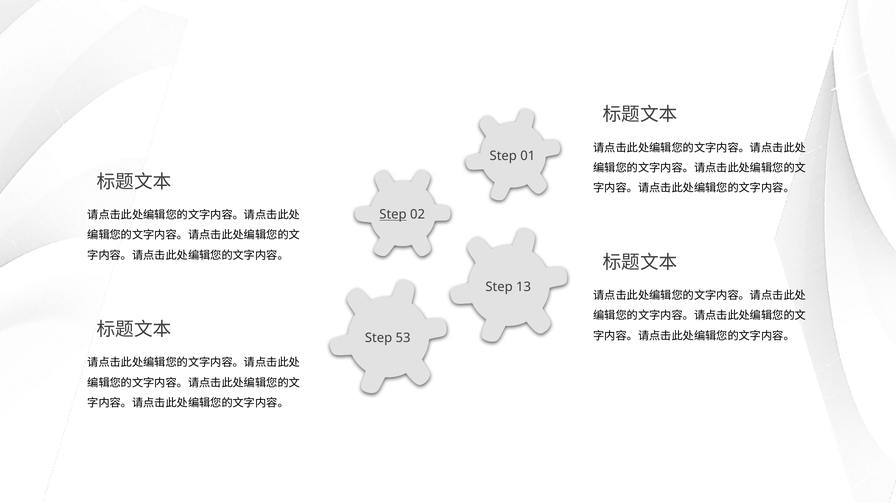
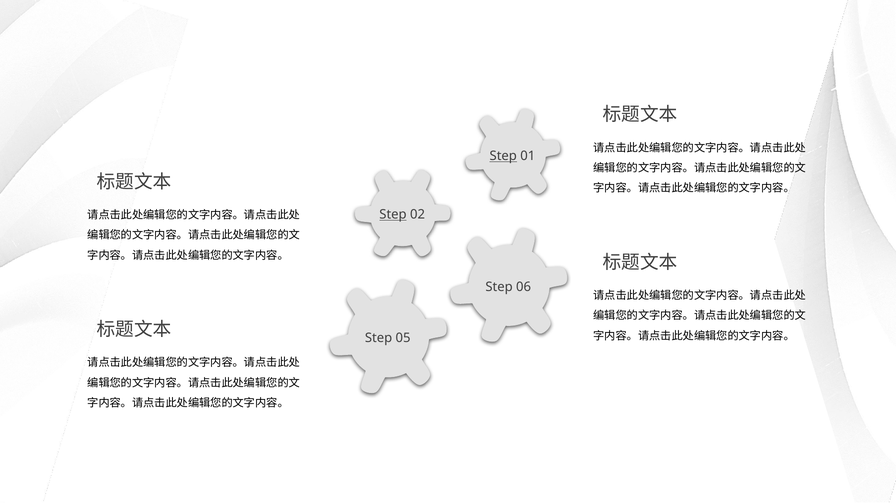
Step underline: none -> present (503, 156)
13: 13 -> 06 (524, 287)
53: 53 -> 05 (403, 338)
